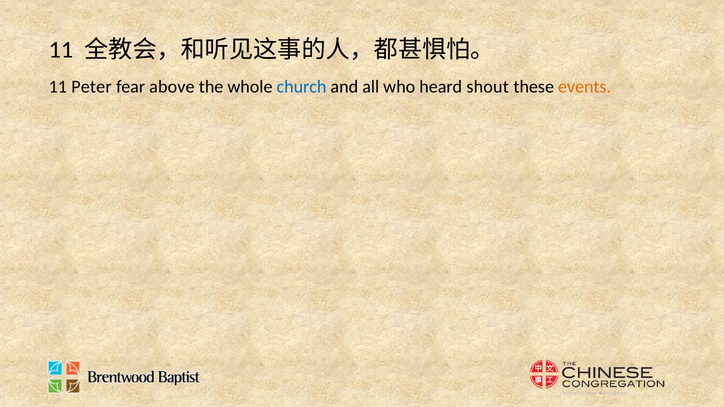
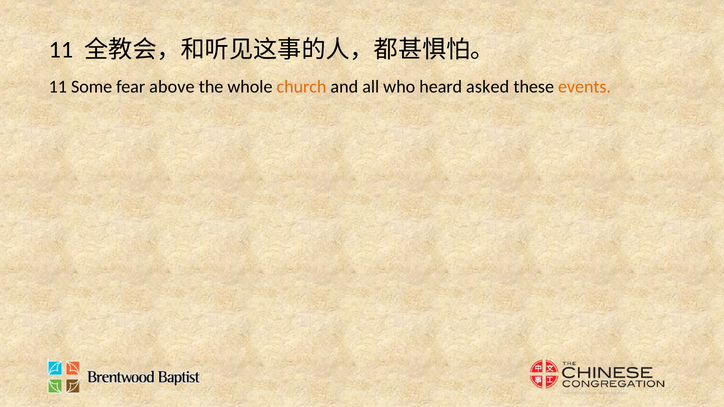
Peter: Peter -> Some (92, 87)
church colour: blue -> orange (302, 87)
shout: shout -> asked (488, 87)
